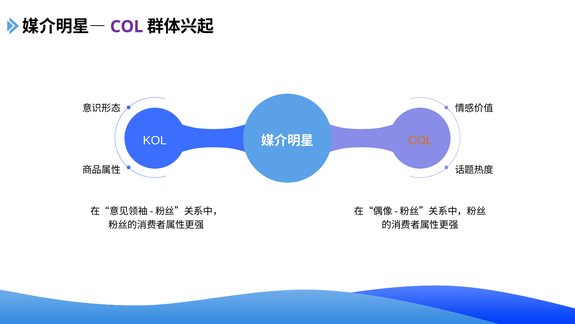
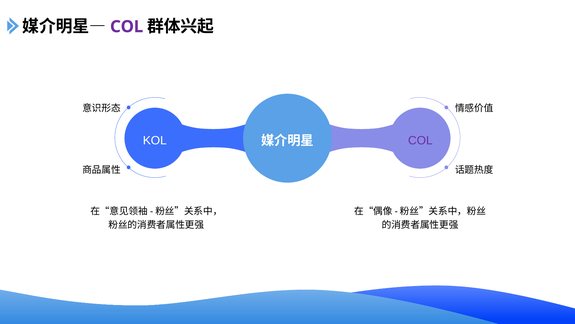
COL colour: orange -> purple (420, 140)
